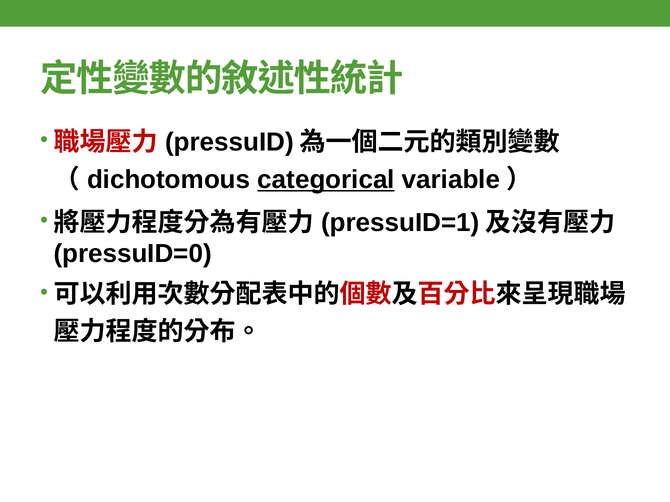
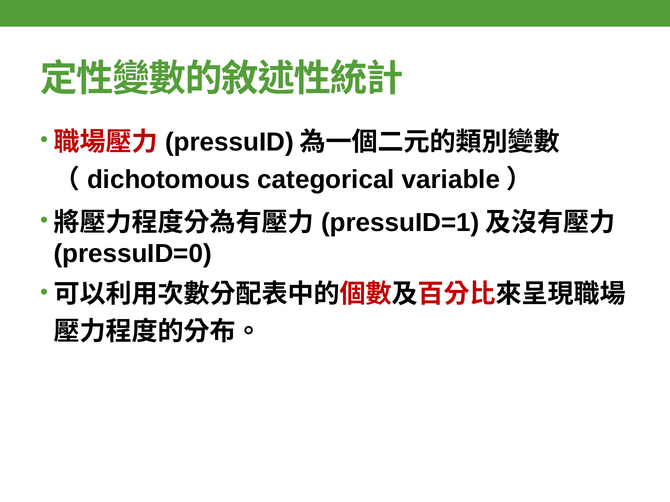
categorical underline: present -> none (326, 180)
